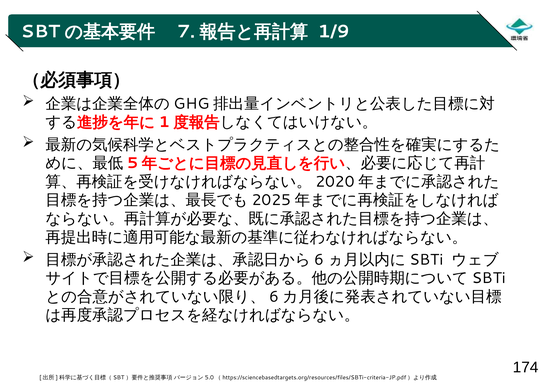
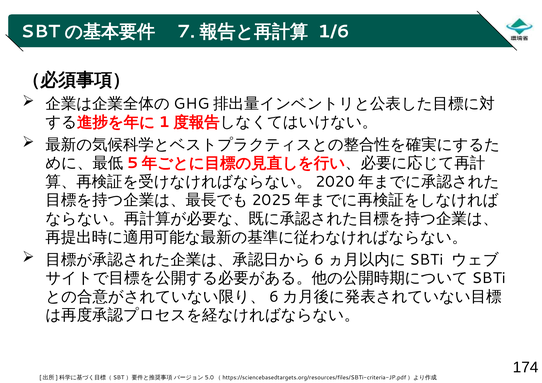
1/9: 1/9 -> 1/6 (334, 32)
